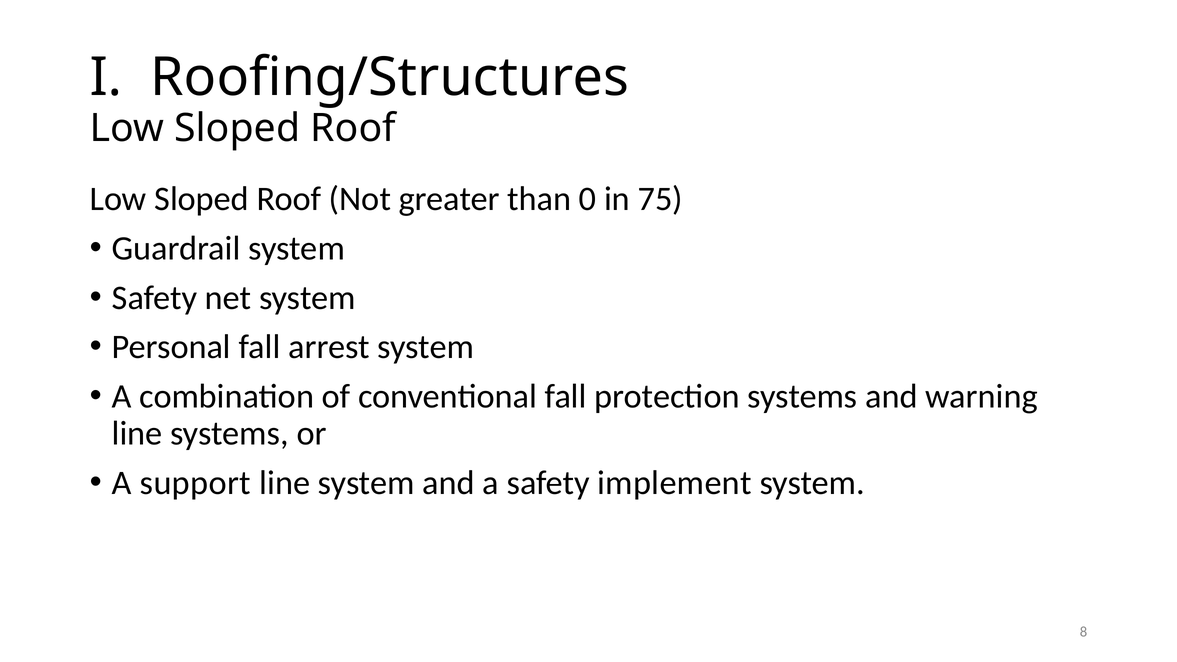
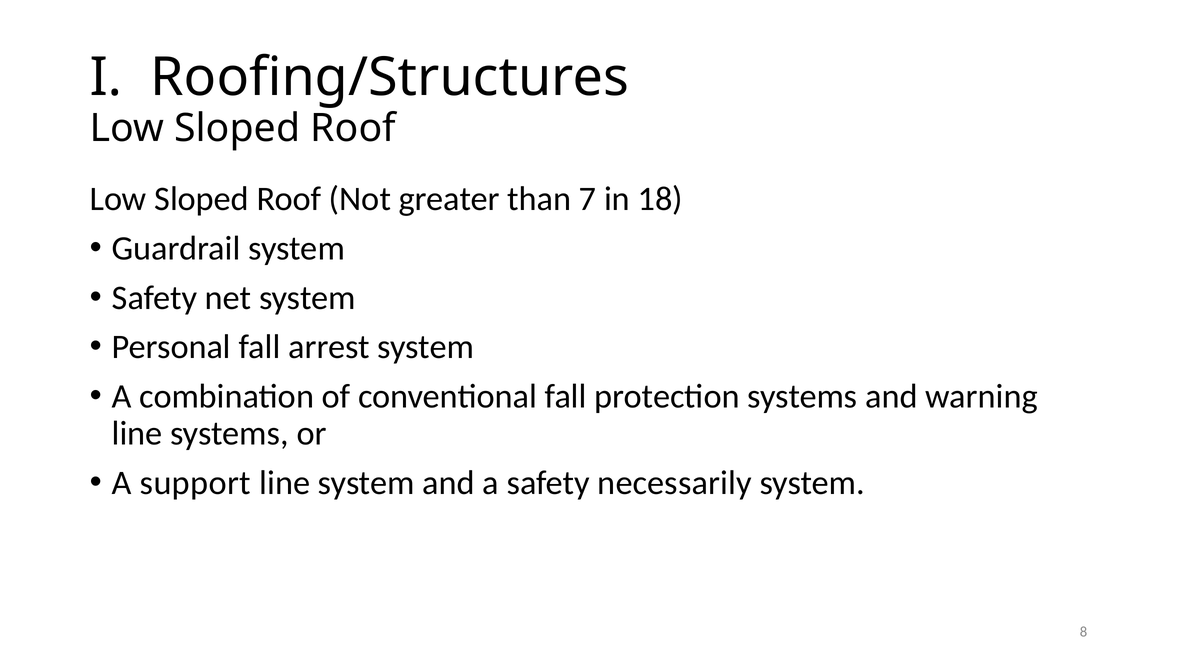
0: 0 -> 7 (588, 199)
75: 75 -> 18 (660, 199)
implement: implement -> necessarily (675, 483)
